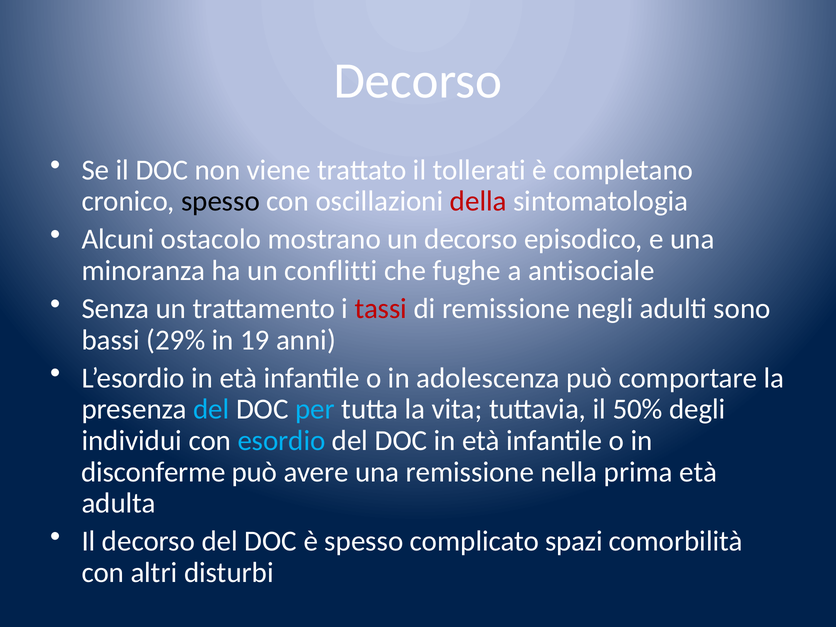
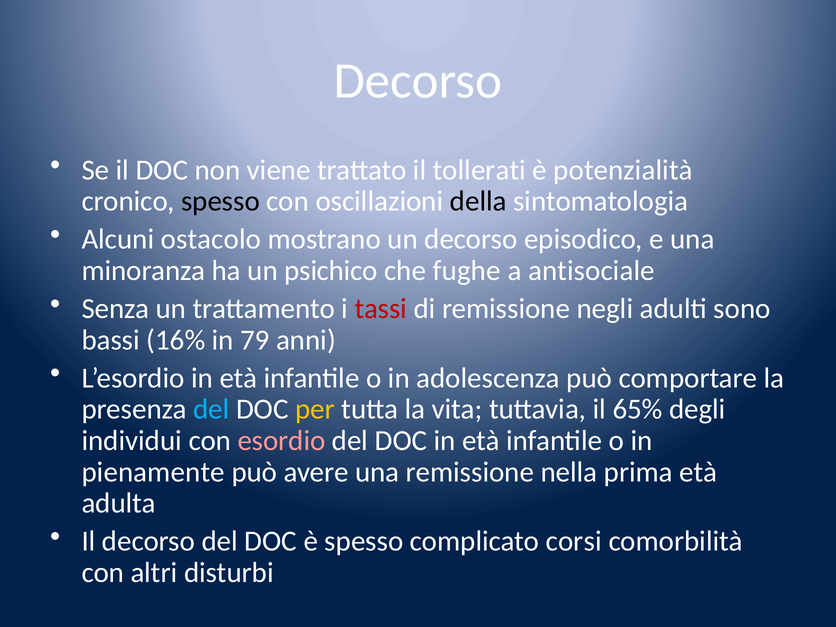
completano: completano -> potenzialità (623, 170)
della colour: red -> black (478, 201)
conflitti: conflitti -> psichico (331, 271)
29%: 29% -> 16% (176, 340)
19: 19 -> 79 (255, 340)
per colour: light blue -> yellow (315, 409)
50%: 50% -> 65% (638, 409)
esordio colour: light blue -> pink (282, 441)
disconferme: disconferme -> pienamente (153, 472)
spazi: spazi -> corsi (574, 541)
